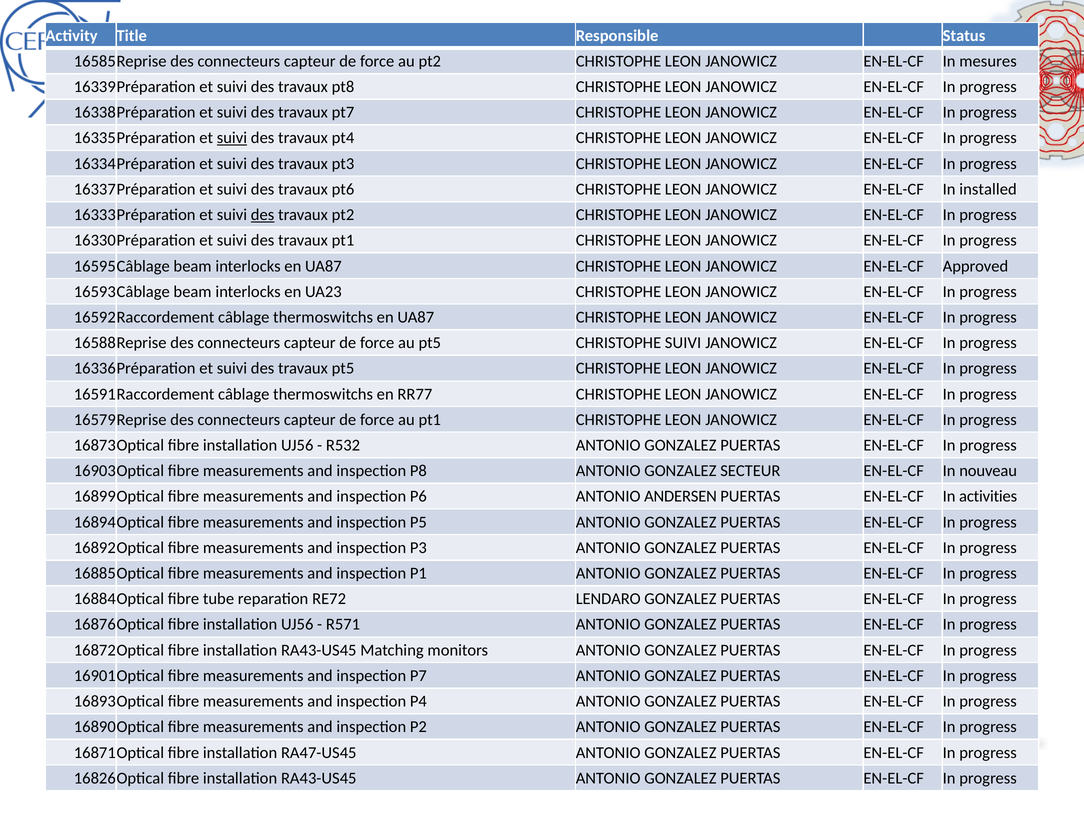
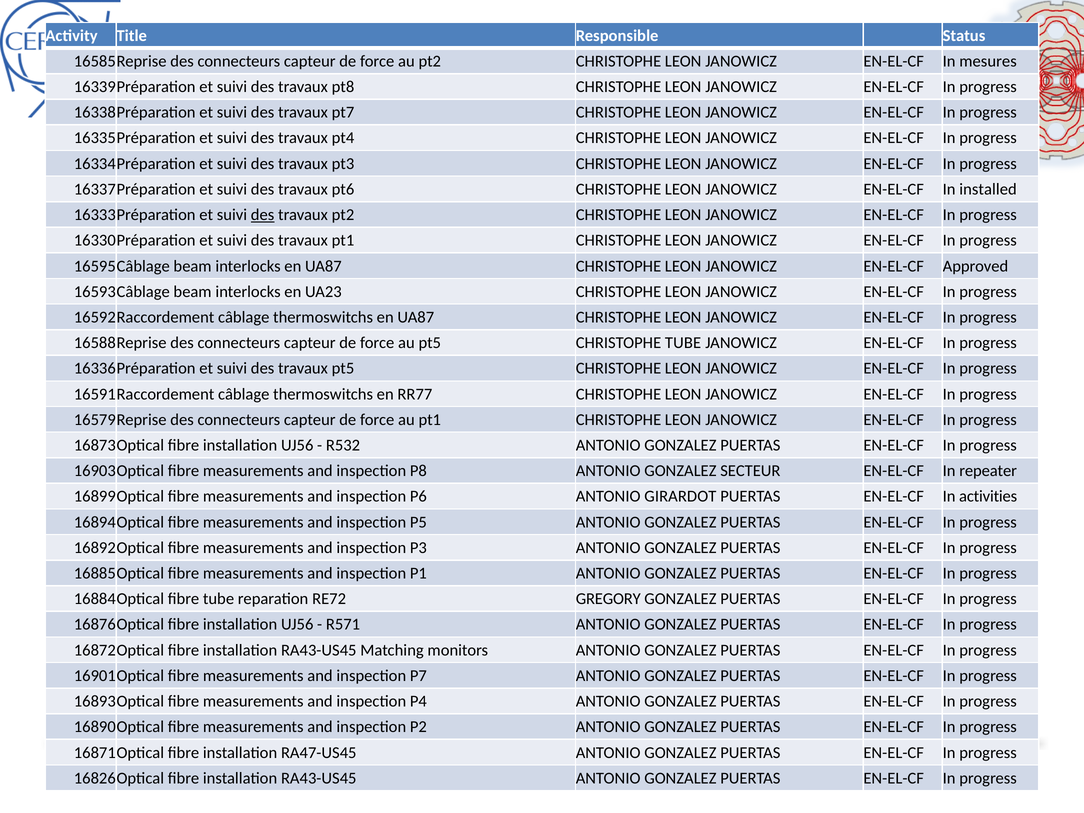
suivi underline: present -> none (232, 138)
CHRISTOPHE SUIVI: SUIVI -> TUBE (683, 343)
nouveau: nouveau -> repeater (988, 471)
ANDERSEN: ANDERSEN -> GIRARDOT (680, 497)
LENDARO: LENDARO -> GREGORY (608, 599)
